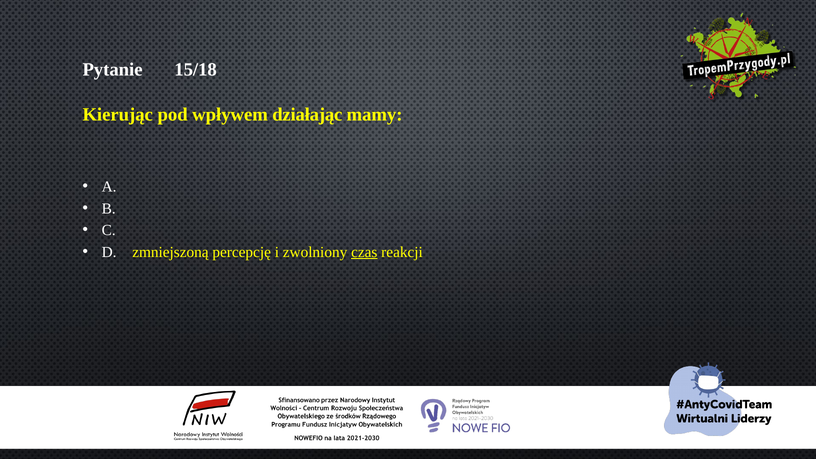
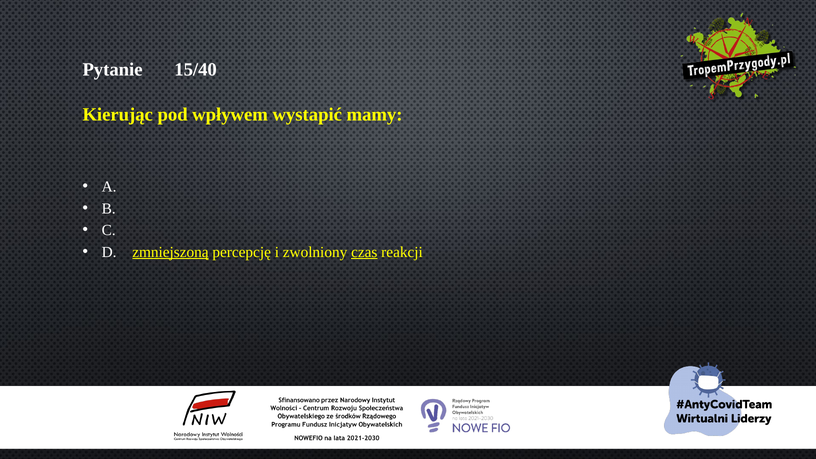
15/18: 15/18 -> 15/40 (196, 70)
działając: działając -> wystapić (307, 114)
zmniejszoną underline: none -> present (170, 252)
